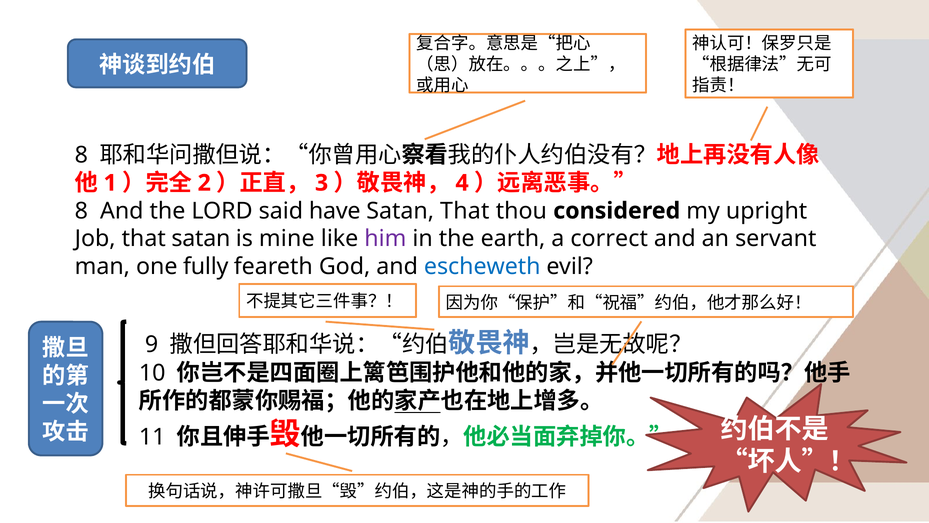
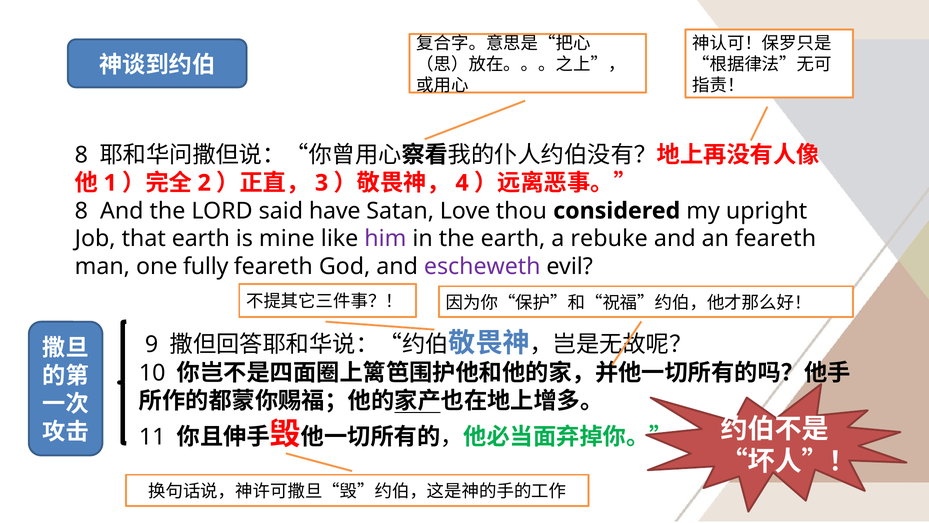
Satan That: That -> Love (465, 211)
that satan: satan -> earth (201, 239)
correct: correct -> rebuke (609, 239)
an servant: servant -> feareth (776, 239)
escheweth colour: blue -> purple (482, 266)
